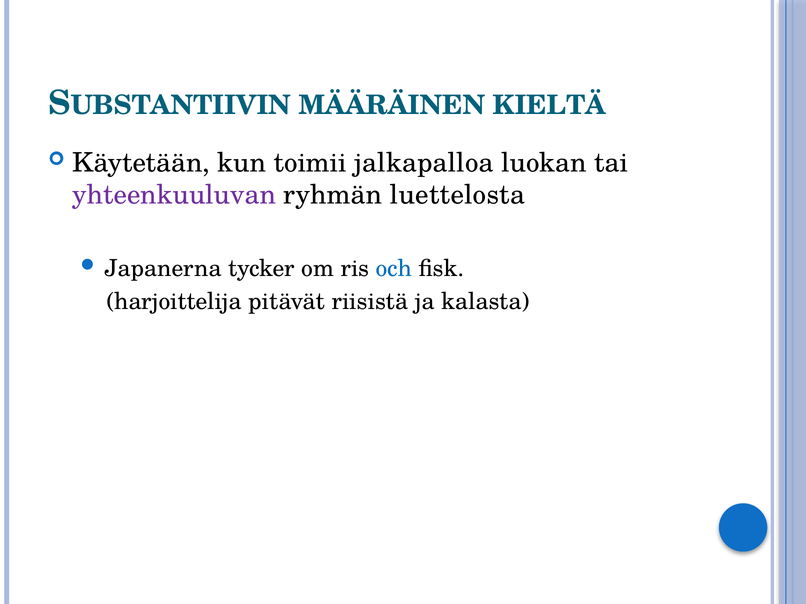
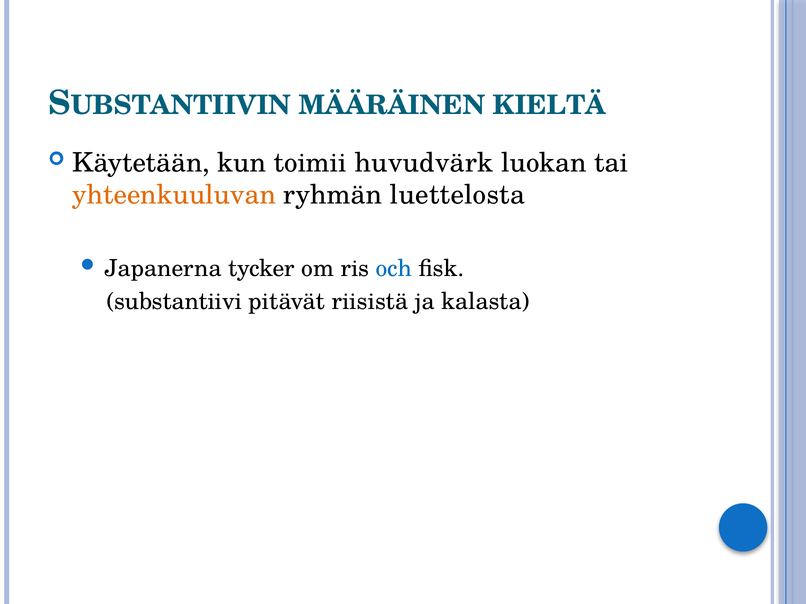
jalkapalloa: jalkapalloa -> huvudvärk (424, 163)
yhteenkuuluvan colour: purple -> orange (174, 195)
harjoittelija: harjoittelija -> substantiivi (174, 302)
